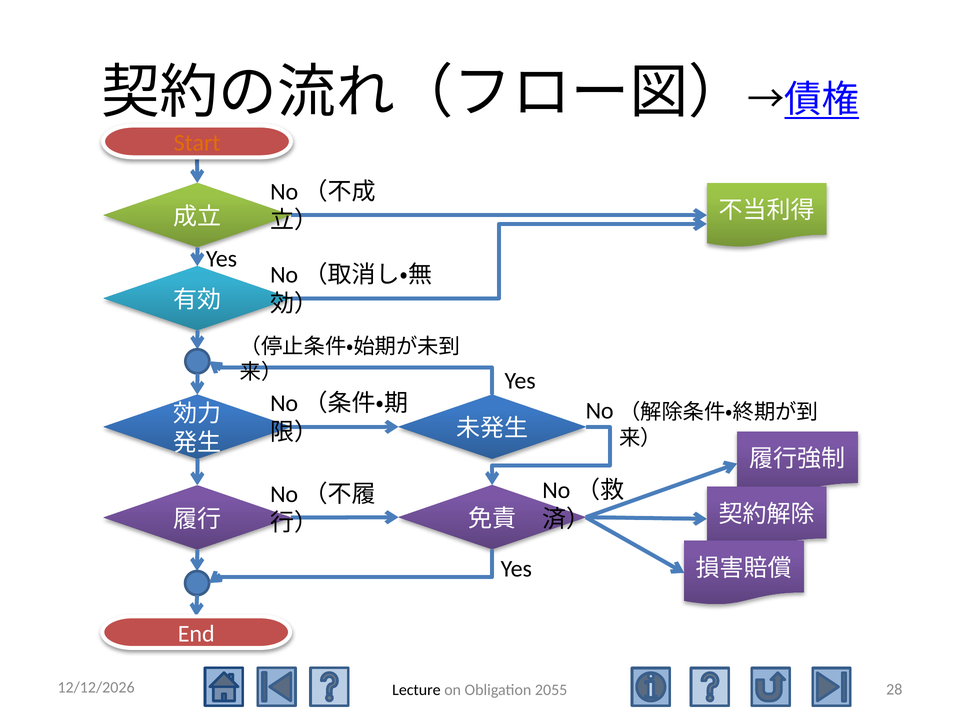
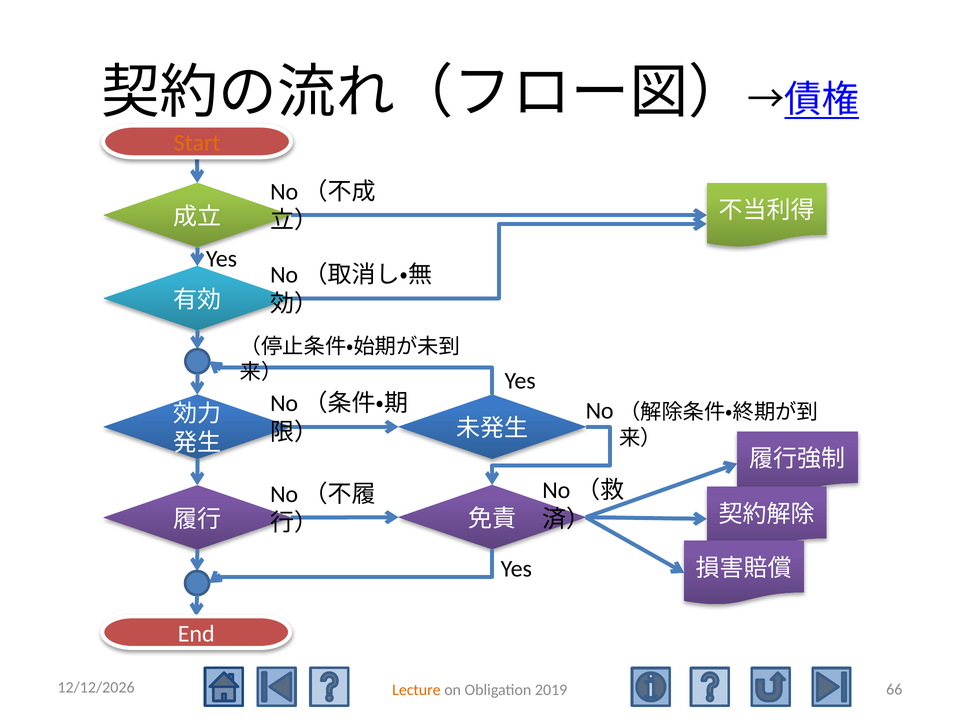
28: 28 -> 66 (894, 690)
Lecture colour: black -> orange (416, 690)
2055: 2055 -> 2019 (551, 690)
